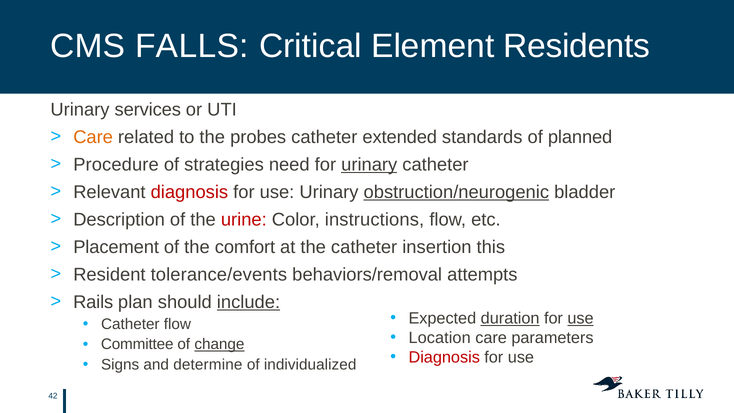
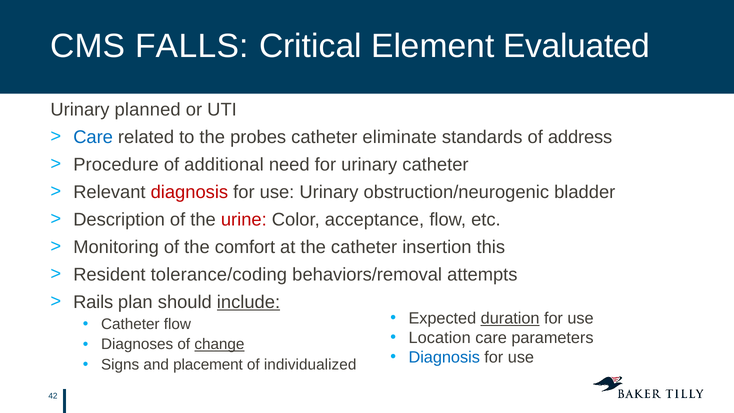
Residents: Residents -> Evaluated (577, 46)
services: services -> planned (148, 110)
Care colour: orange -> blue (93, 137)
extended: extended -> eliminate (400, 137)
planned: planned -> address (580, 137)
strategies: strategies -> additional (224, 165)
urinary underline: present -> none (369, 165)
obstruction/neurogenic underline: present -> none (456, 192)
instructions: instructions -> acceptance (375, 220)
Placement: Placement -> Monitoring (116, 247)
tolerance/events: tolerance/events -> tolerance/coding (219, 274)
use underline: present -> none (581, 318)
Committee: Committee -> Diagnoses (137, 344)
Diagnosis colour: red -> blue (444, 357)
determine: determine -> placement (208, 365)
